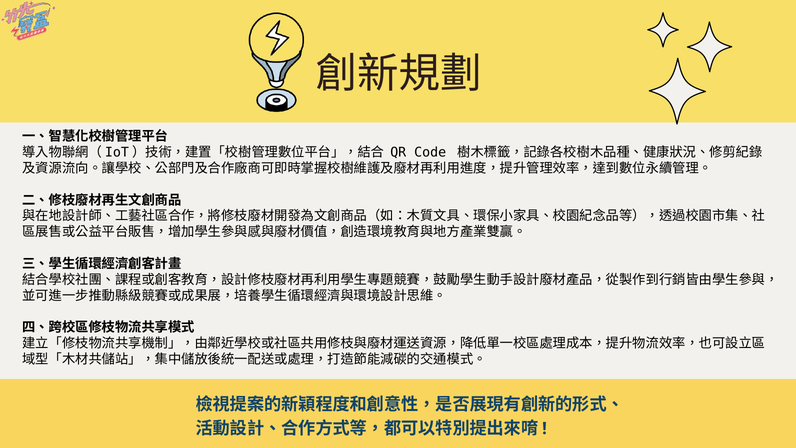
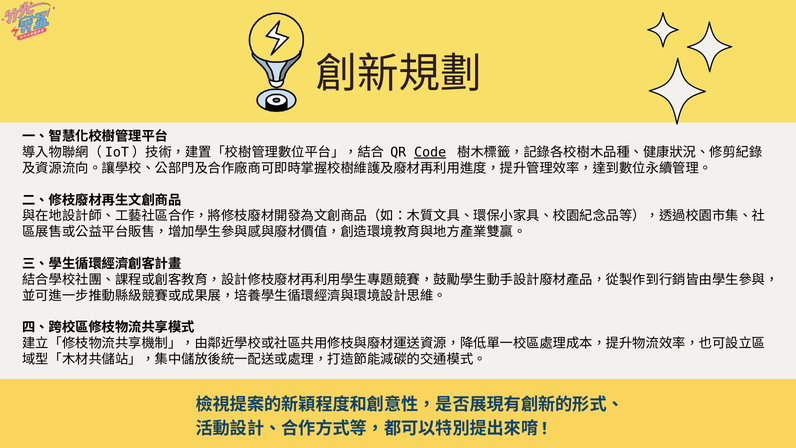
Code underline: none -> present (430, 152)
